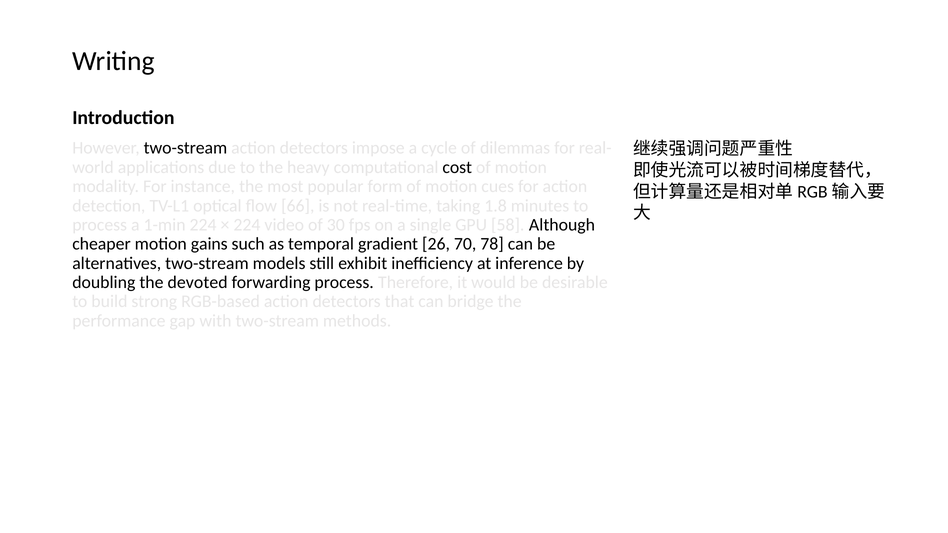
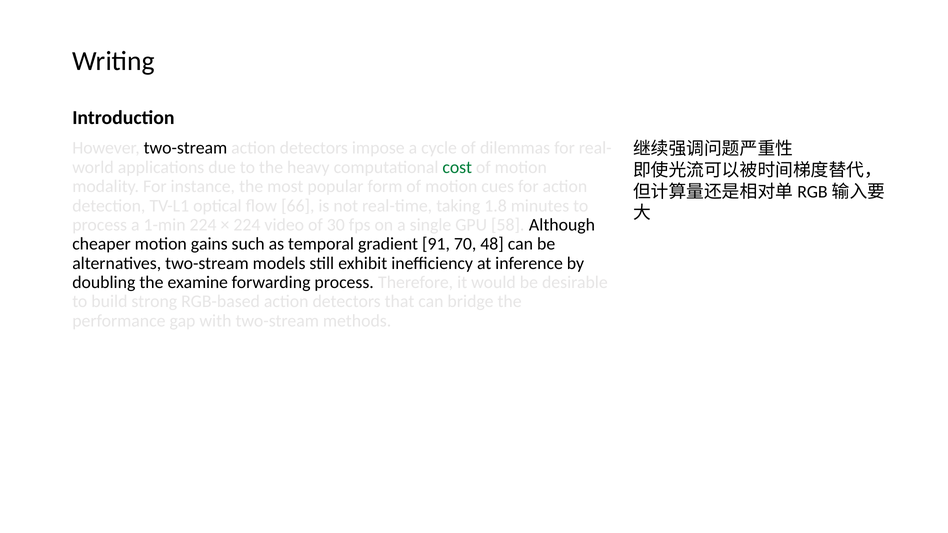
cost colour: black -> green (457, 167)
26: 26 -> 91 (436, 244)
78: 78 -> 48 (492, 244)
devoted: devoted -> examine (198, 283)
